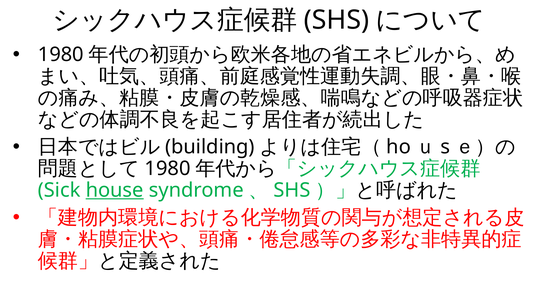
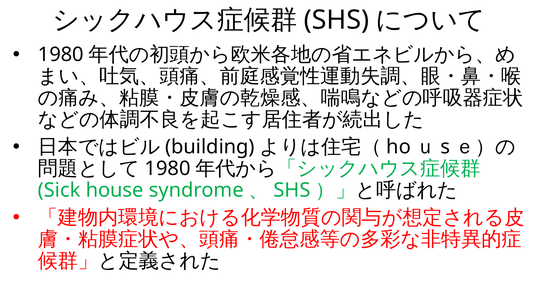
house underline: present -> none (115, 191)
